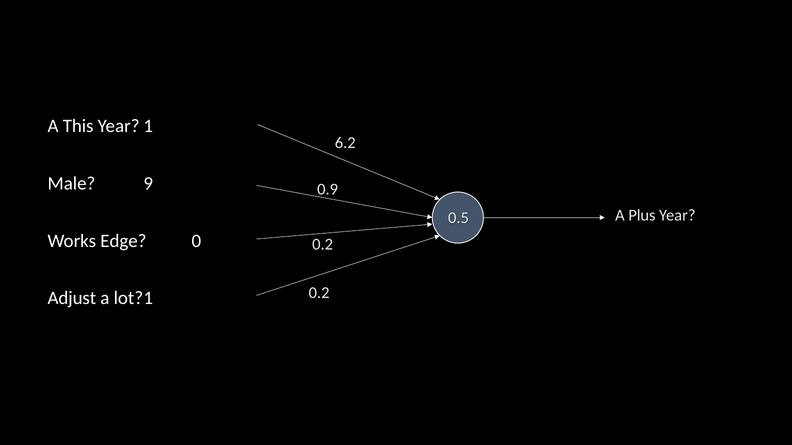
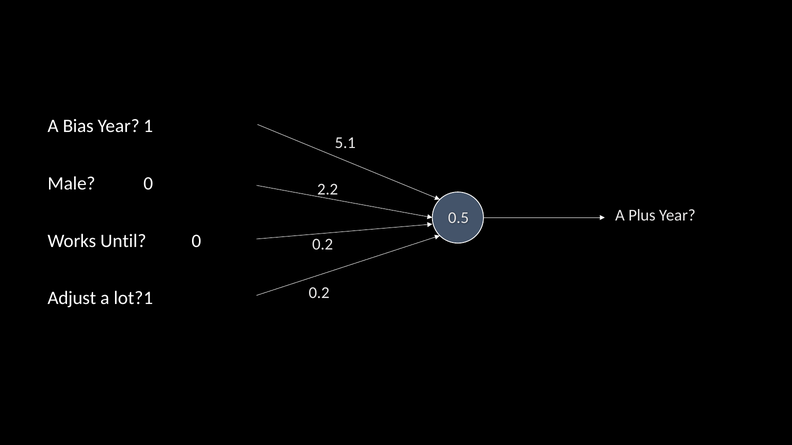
This: This -> Bias (78, 126)
6.2: 6.2 -> 5.1 (345, 143)
Male 9: 9 -> 0 (148, 184)
0.9: 0.9 -> 2.2 (328, 189)
Edge: Edge -> Until (123, 241)
